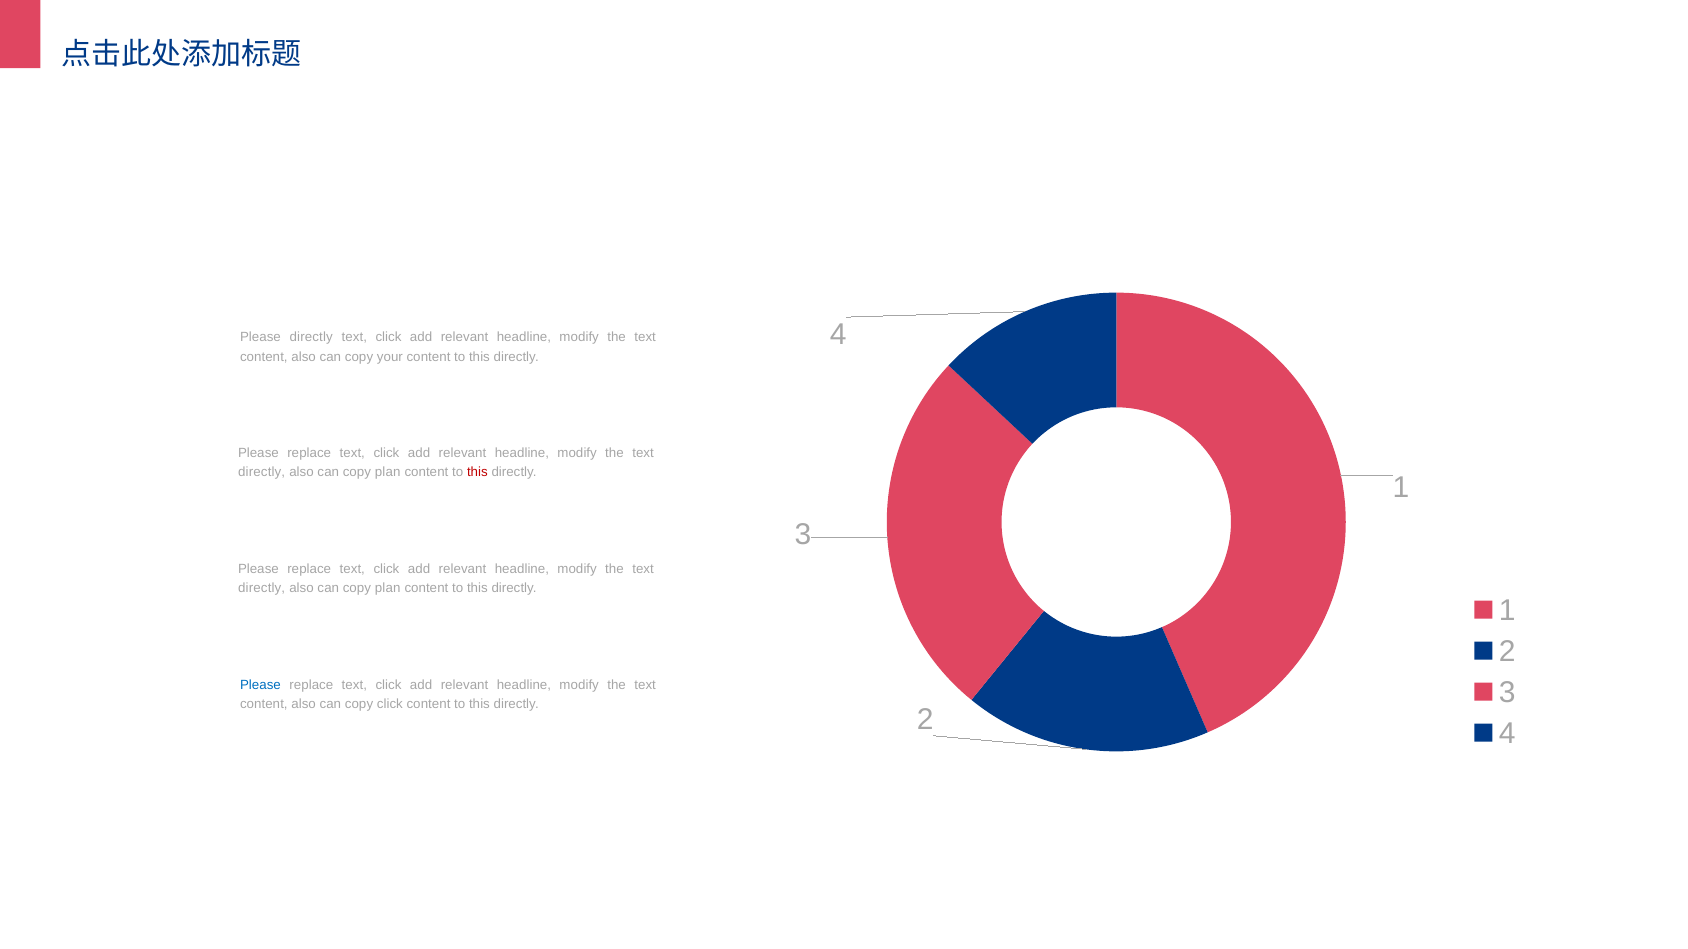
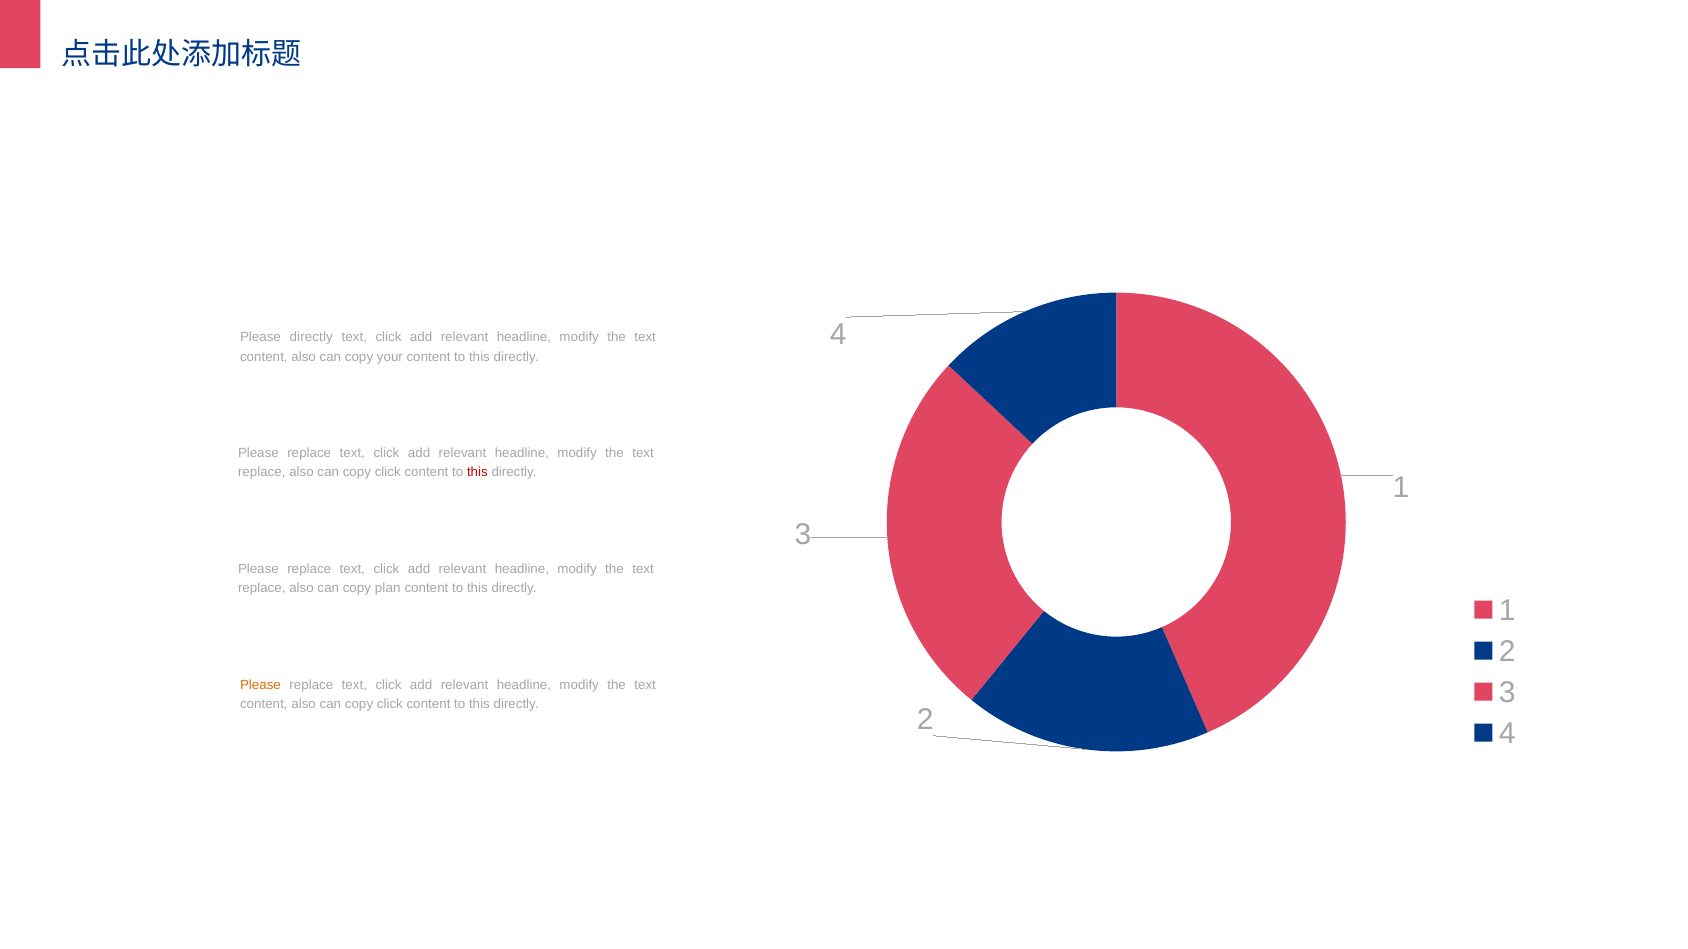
directly: directly -> replace (262, 473)
plan: plan -> click (388, 473)
directly: directly -> replace (262, 588)
Please colour: blue -> orange (260, 685)
